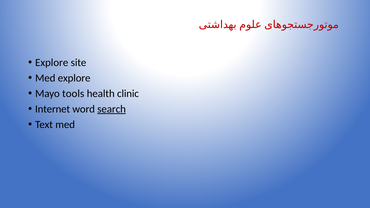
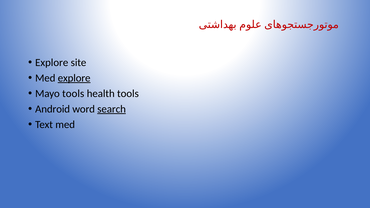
explore underline: none -> present (74, 78)
health clinic: clinic -> tools (128, 94)
Internet: Internet -> Android (53, 109)
